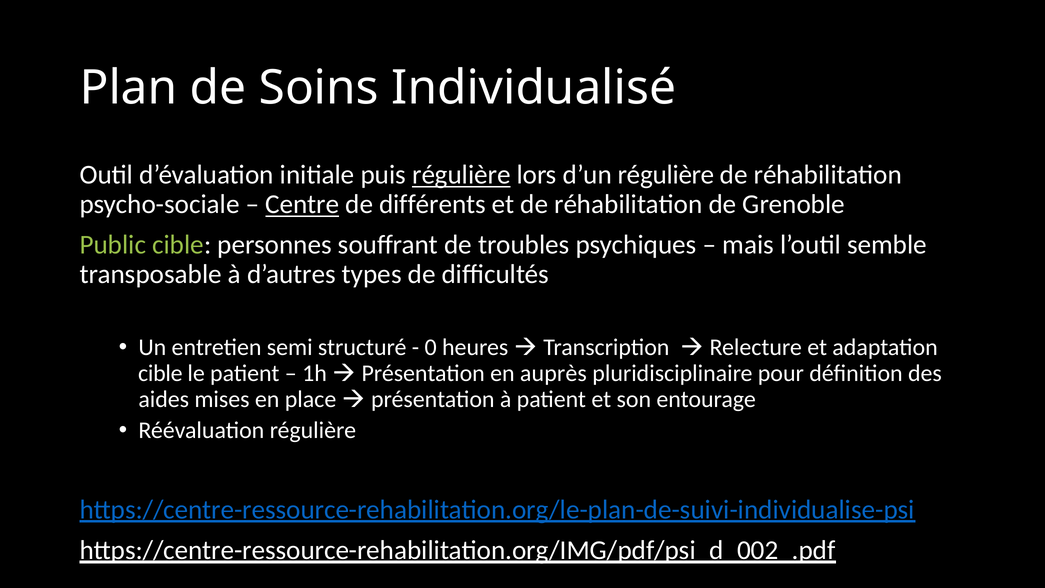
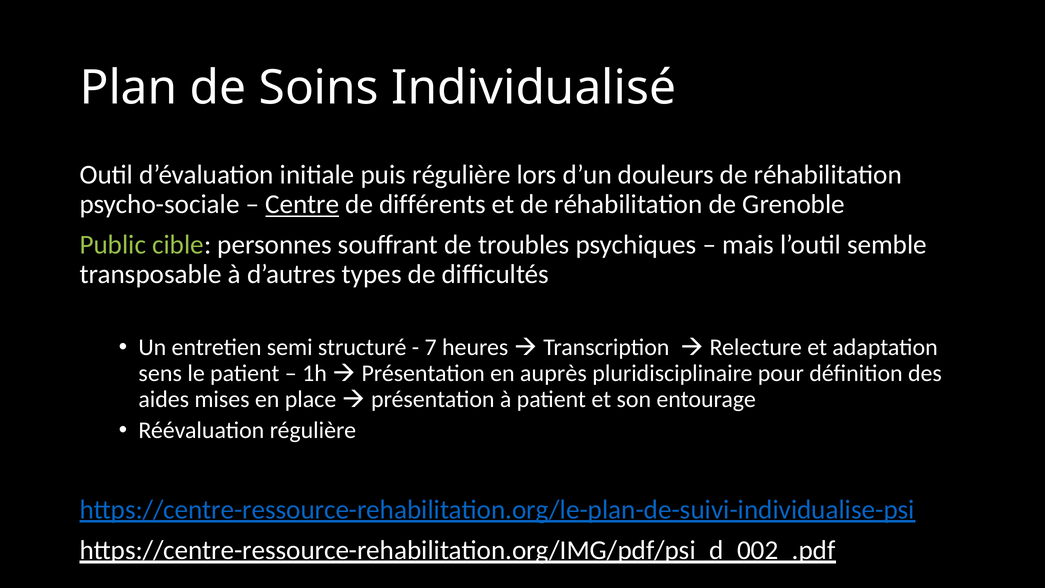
régulière underline: present -> none (461, 175)
d’un régulière: régulière -> douleurs (666, 175)
0: 0 -> 7 (431, 347)
cible: cible -> sens (160, 373)
